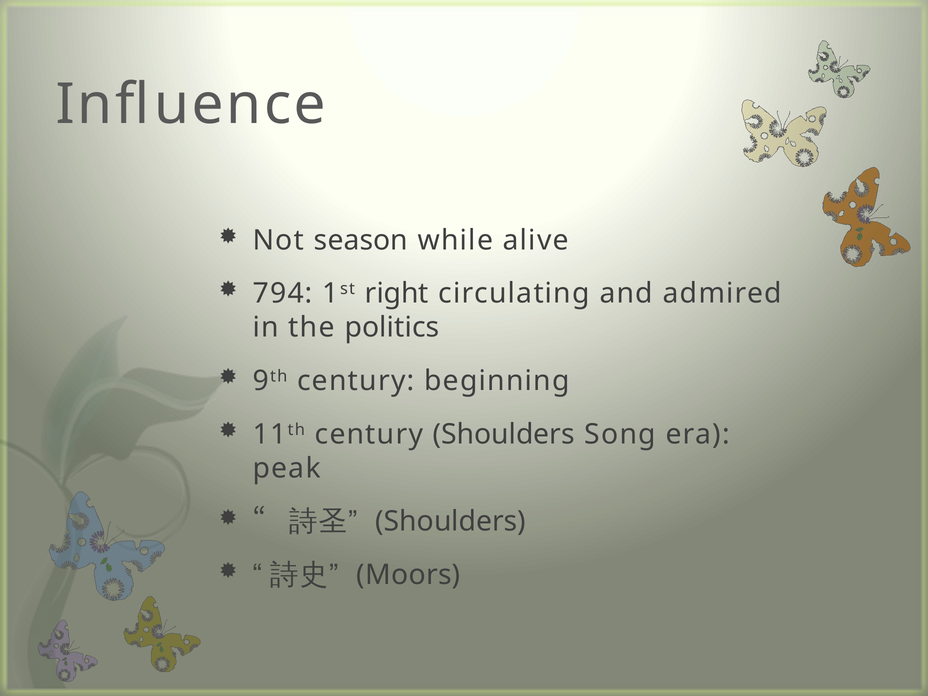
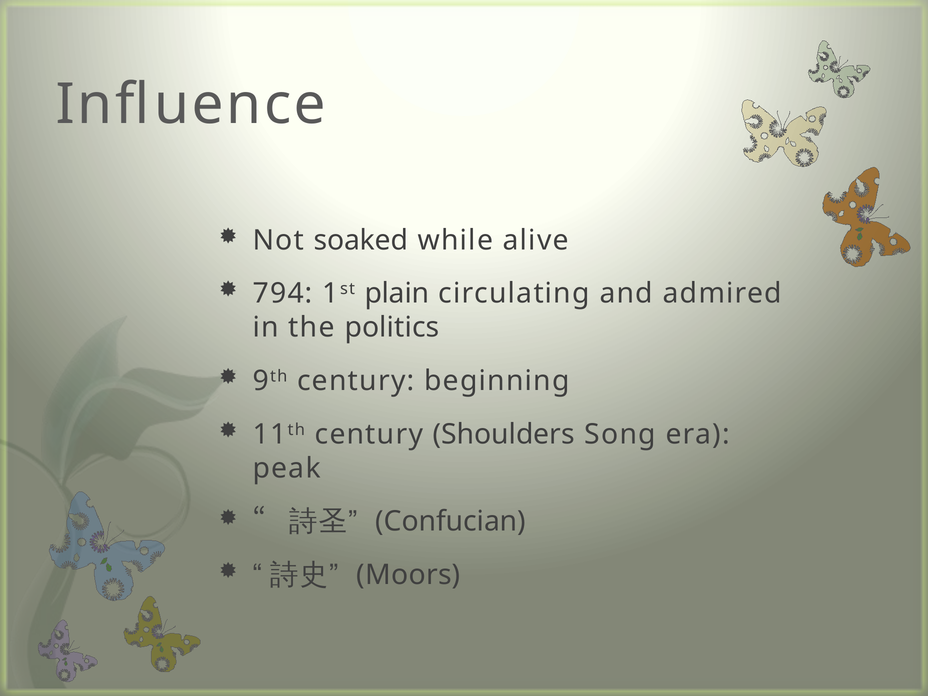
season: season -> soaked (361, 240)
right: right -> plain (397, 294)
Shoulders: Shoulders -> Confucian (451, 522)
